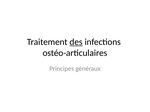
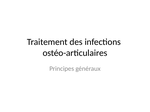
des underline: present -> none (76, 42)
